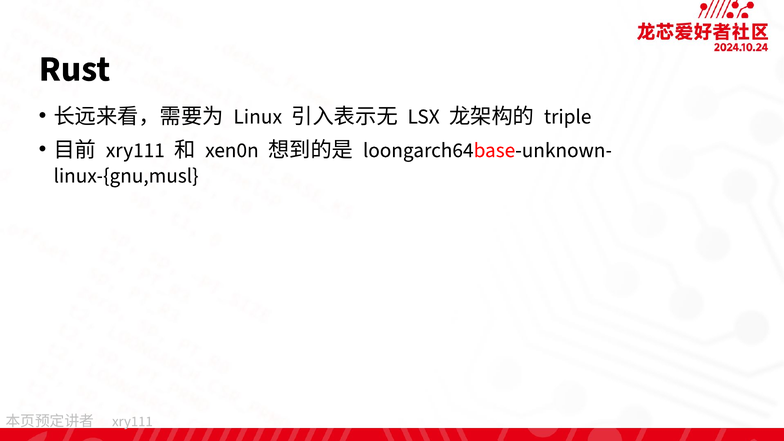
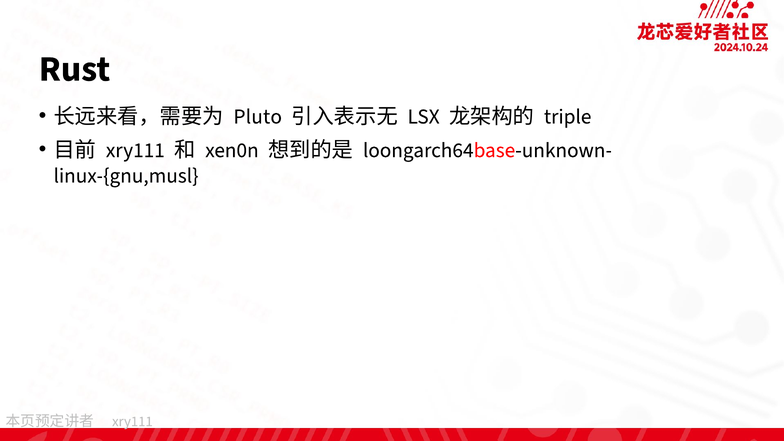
Linux: Linux -> Pluto (258, 116)
